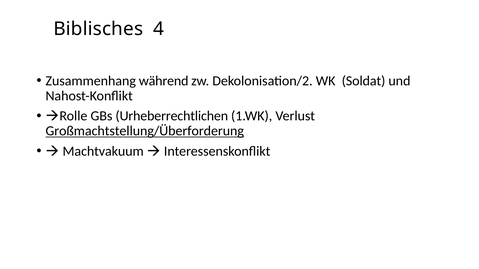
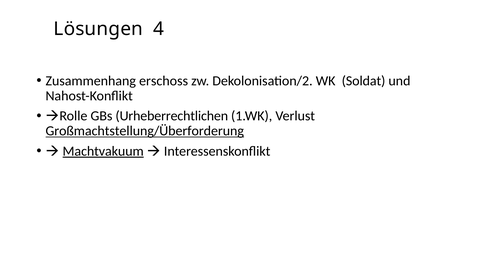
Biblisches: Biblisches -> Lösungen (98, 29)
während: während -> erschoss (164, 81)
Machtvakuum underline: none -> present (103, 151)
